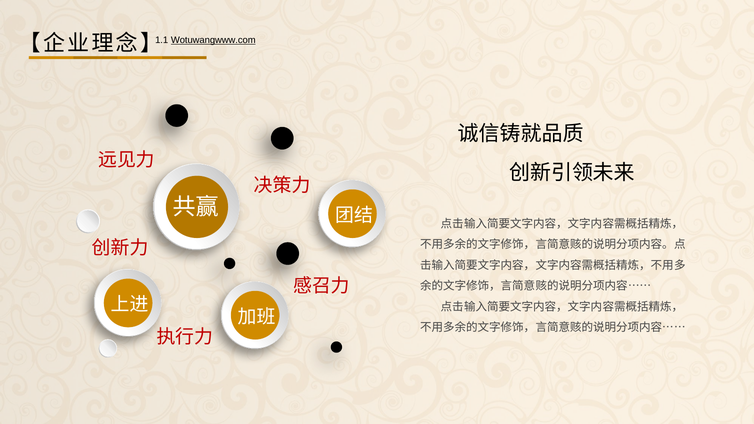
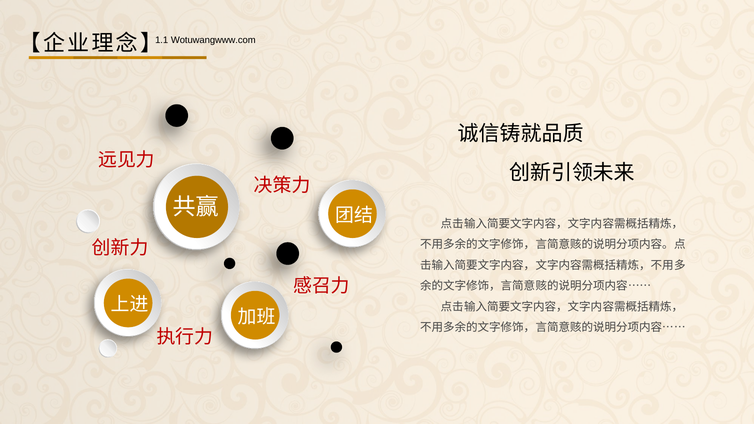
Wotuwangwww.com underline: present -> none (213, 40)
